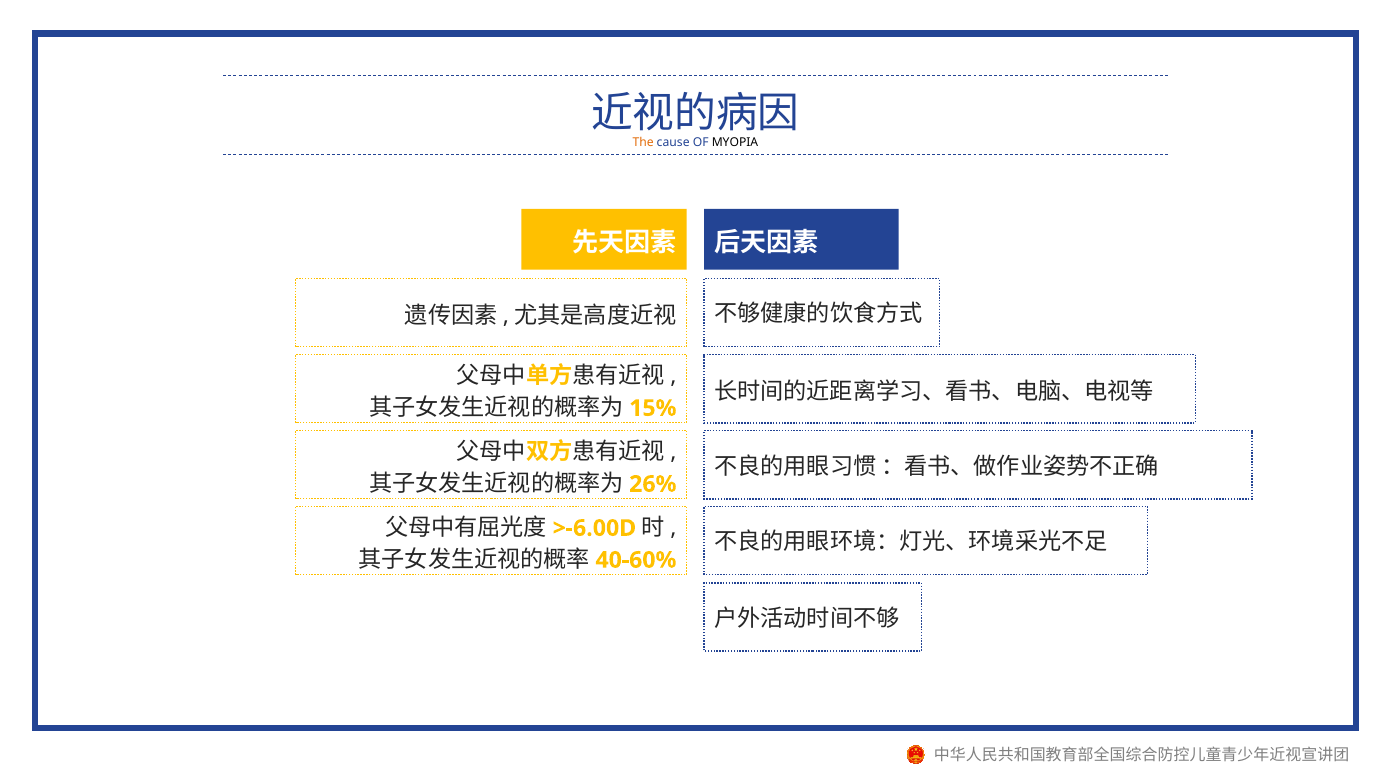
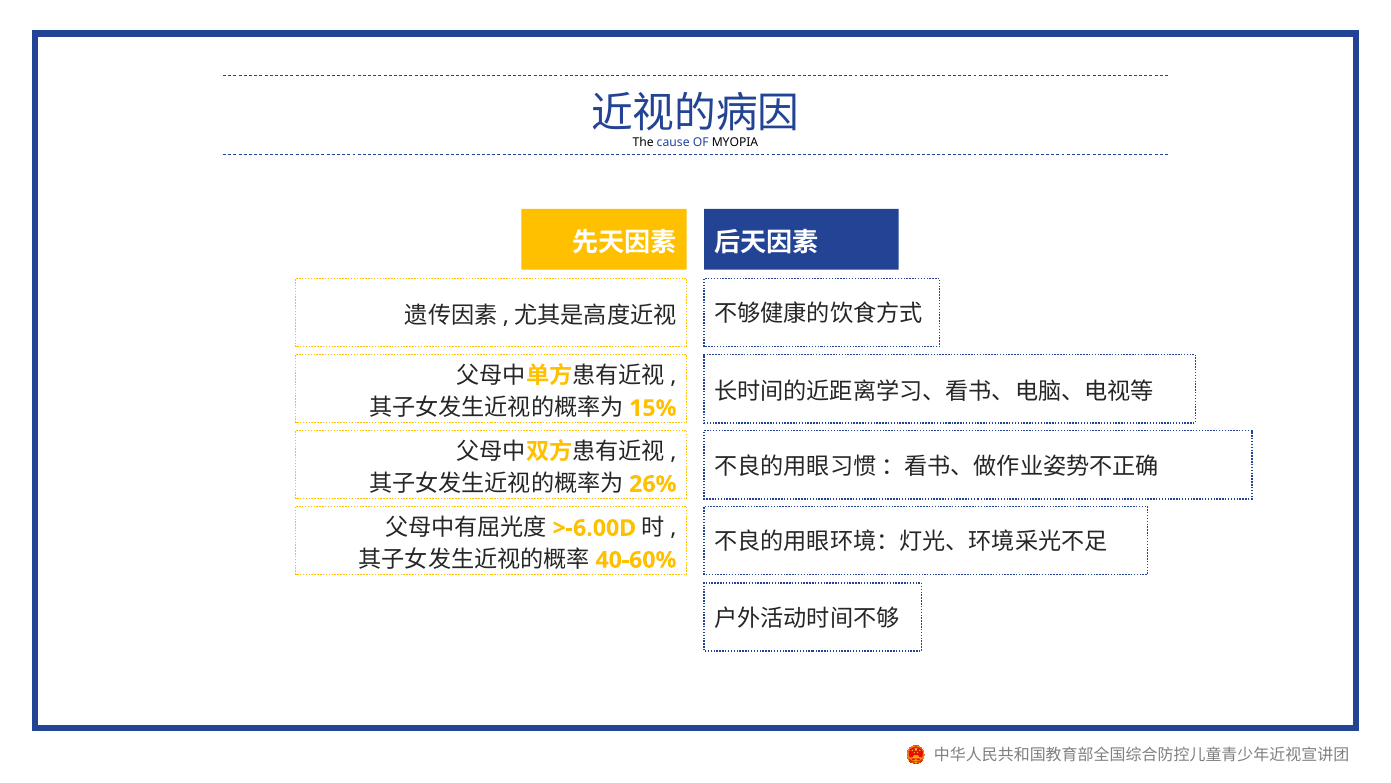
The colour: orange -> black (643, 143)
